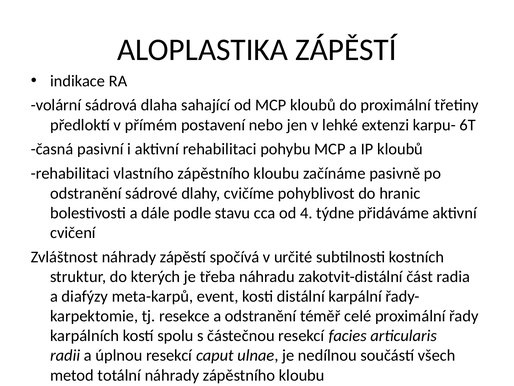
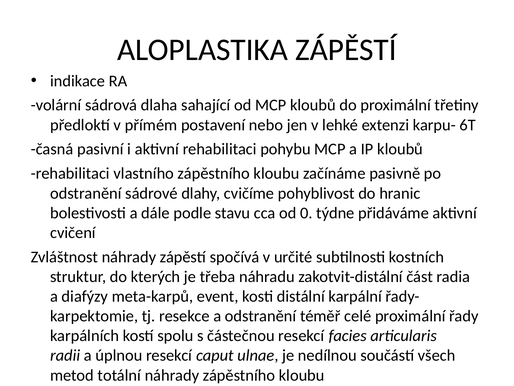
4: 4 -> 0 (306, 213)
